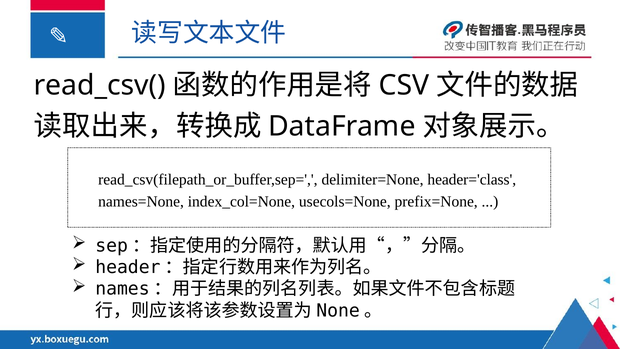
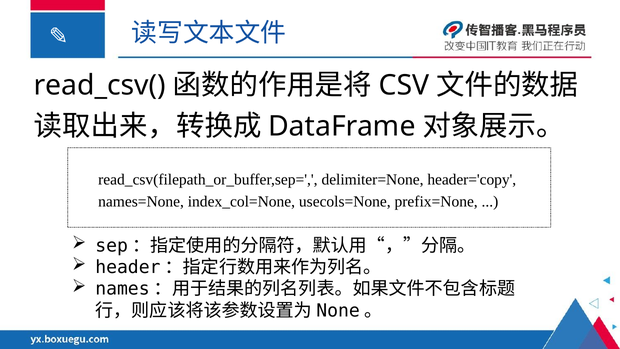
header='class: header='class -> header='copy (472, 179)
